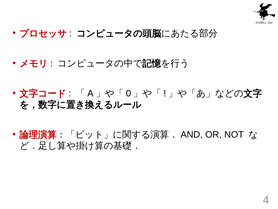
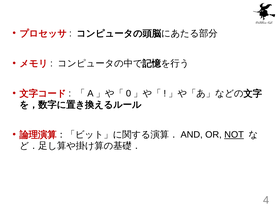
NOT underline: none -> present (234, 134)
